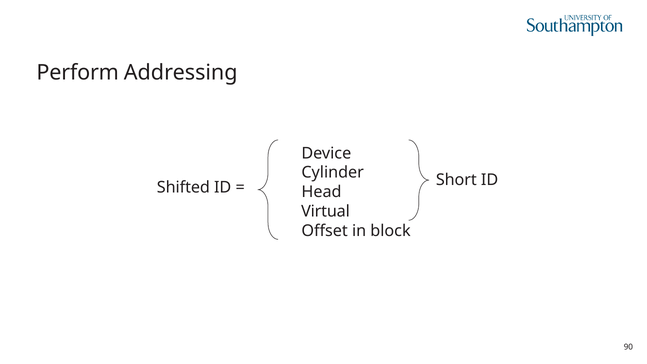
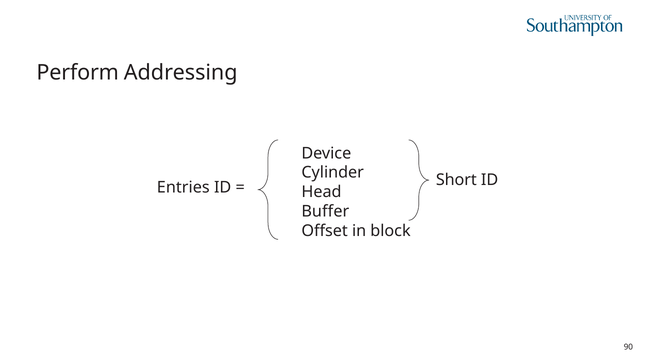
Shifted: Shifted -> Entries (183, 188)
Virtual: Virtual -> Buffer (325, 211)
